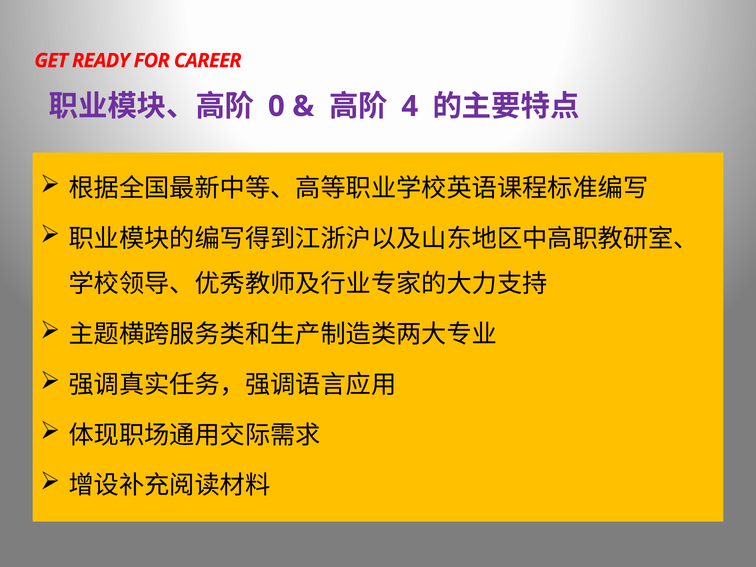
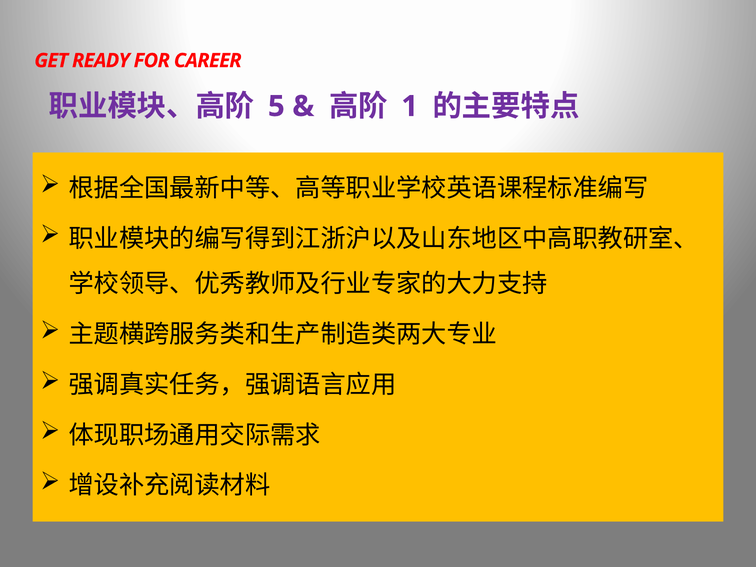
0: 0 -> 5 (276, 106)
4: 4 -> 1 (410, 106)
